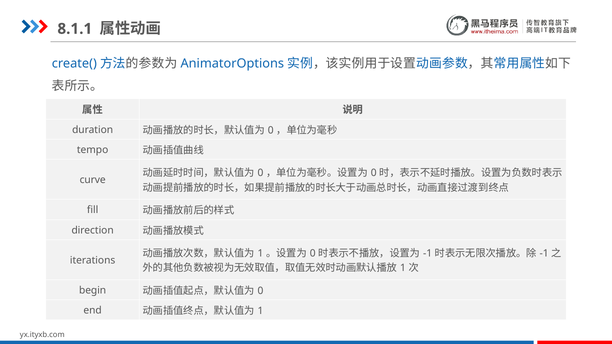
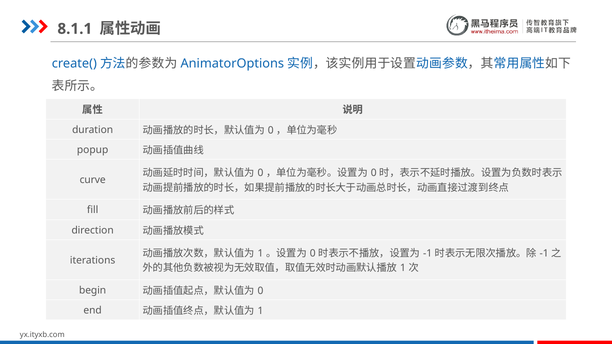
tempo: tempo -> popup (93, 150)
